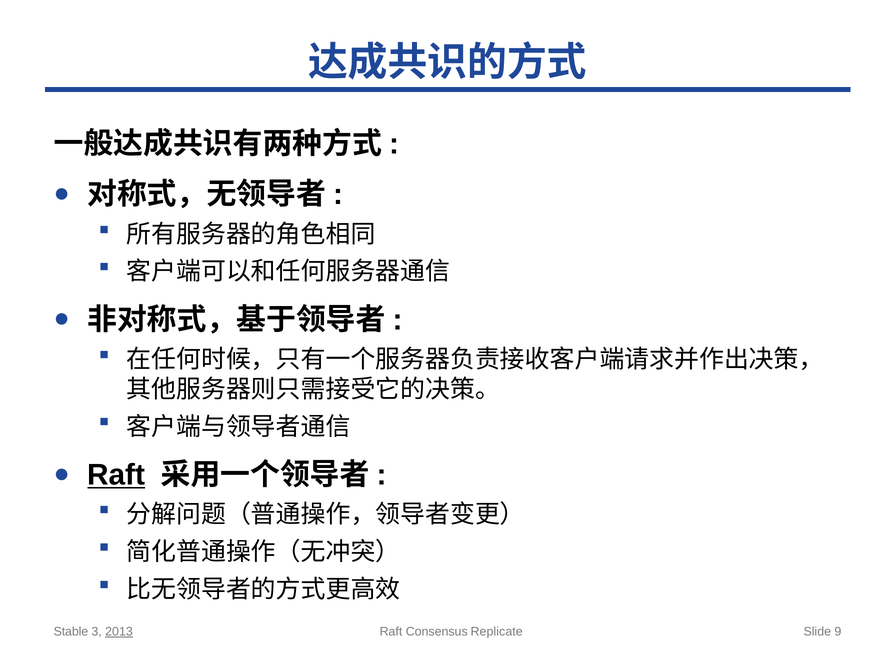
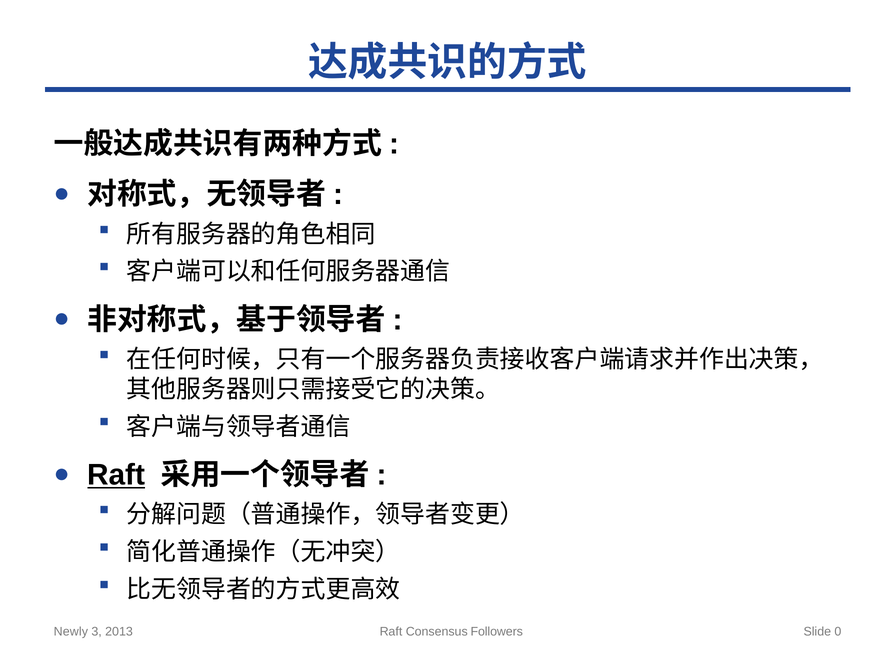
Stable: Stable -> Newly (71, 632)
2013 underline: present -> none (119, 632)
Replicate: Replicate -> Followers (497, 632)
9: 9 -> 0 (838, 632)
